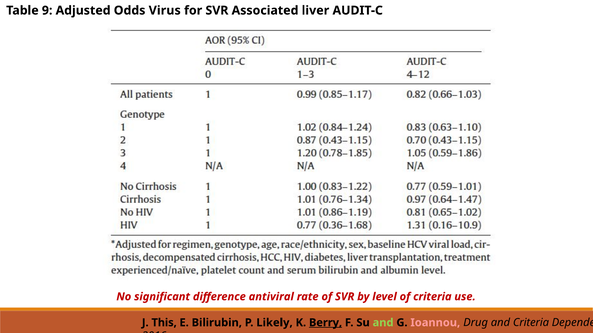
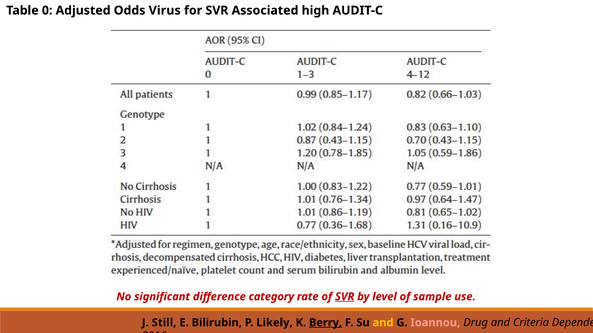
9: 9 -> 0 (47, 10)
liver: liver -> high (315, 10)
antiviral: antiviral -> category (271, 297)
SVR underline: none -> present (345, 297)
of criteria: criteria -> sample (432, 297)
This: This -> Still (164, 323)
and colour: light green -> yellow (383, 323)
